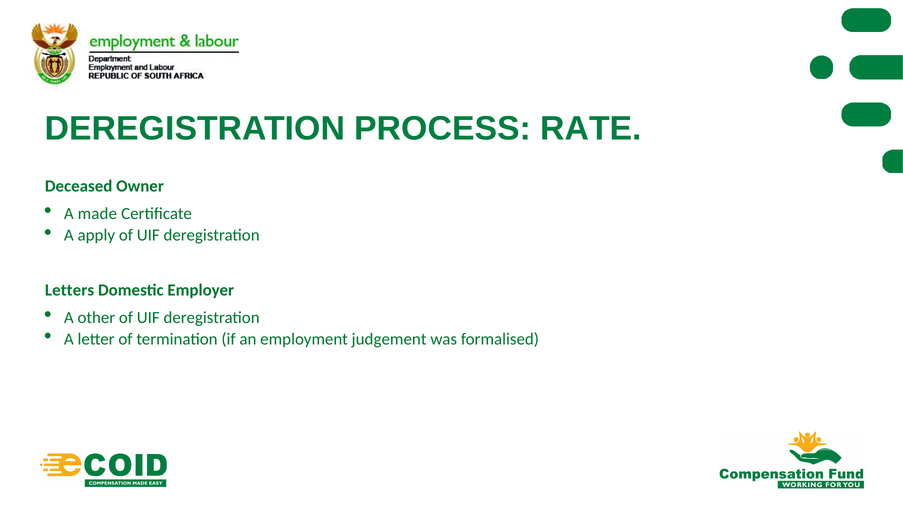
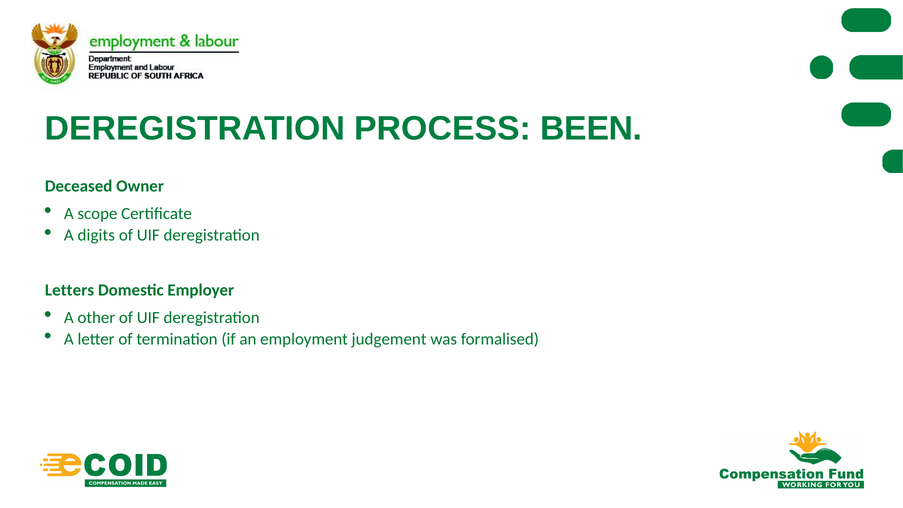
RATE: RATE -> BEEN (591, 129)
made: made -> scope (97, 214)
apply: apply -> digits (96, 235)
